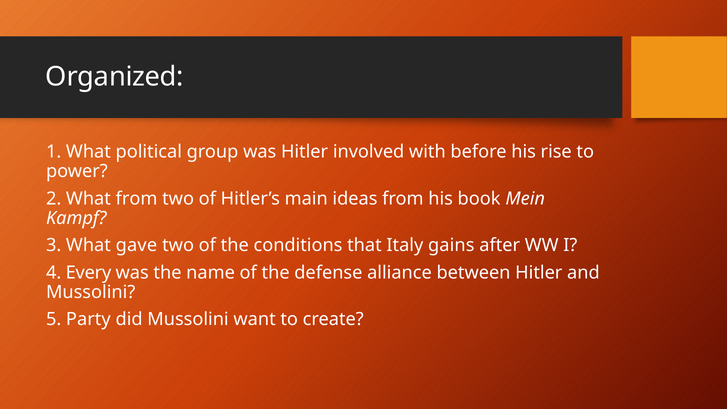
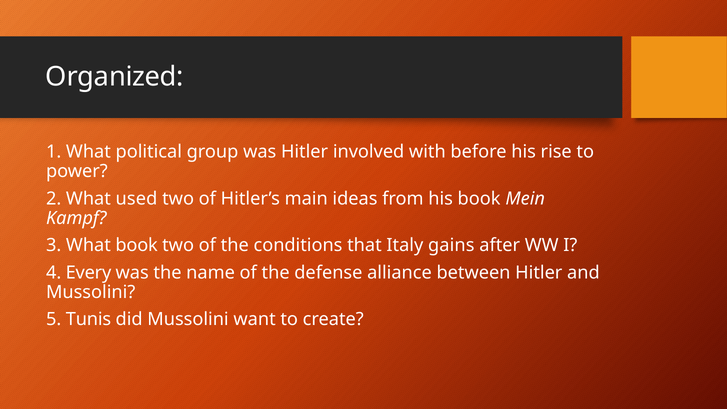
What from: from -> used (136, 199)
What gave: gave -> book (137, 245)
Party: Party -> Tunis (88, 319)
